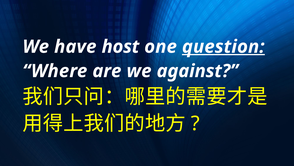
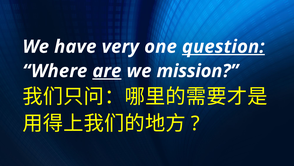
host: host -> very (120, 47)
are underline: none -> present (107, 71)
against: against -> mission (197, 71)
